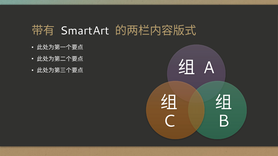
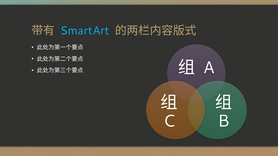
SmartArt colour: white -> light blue (85, 31)
